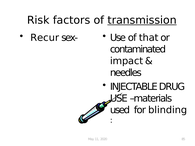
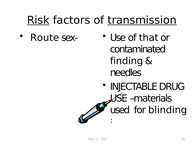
Risk underline: none -> present (38, 20)
Recur: Recur -> Route (45, 38)
impact: impact -> finding (127, 61)
